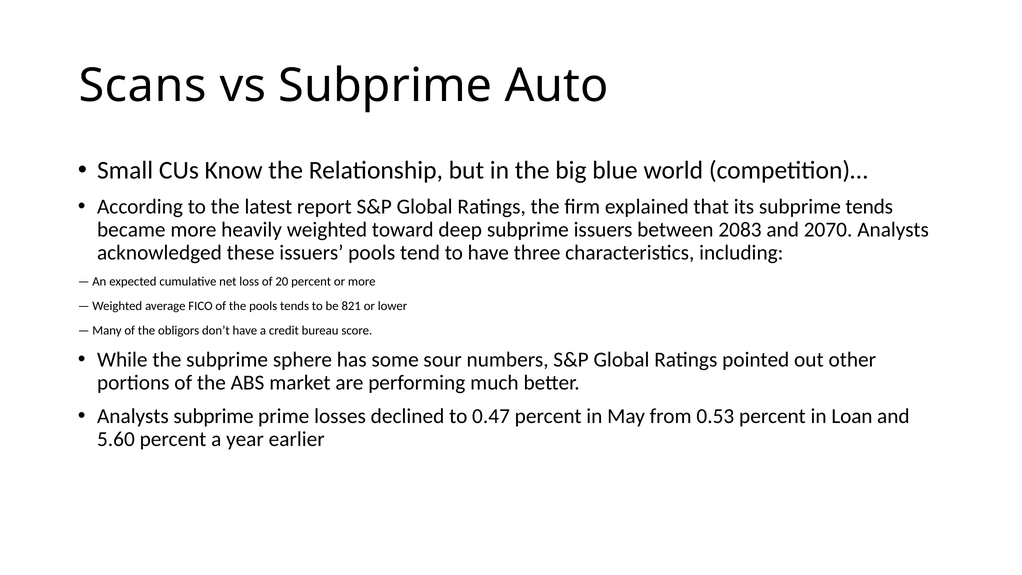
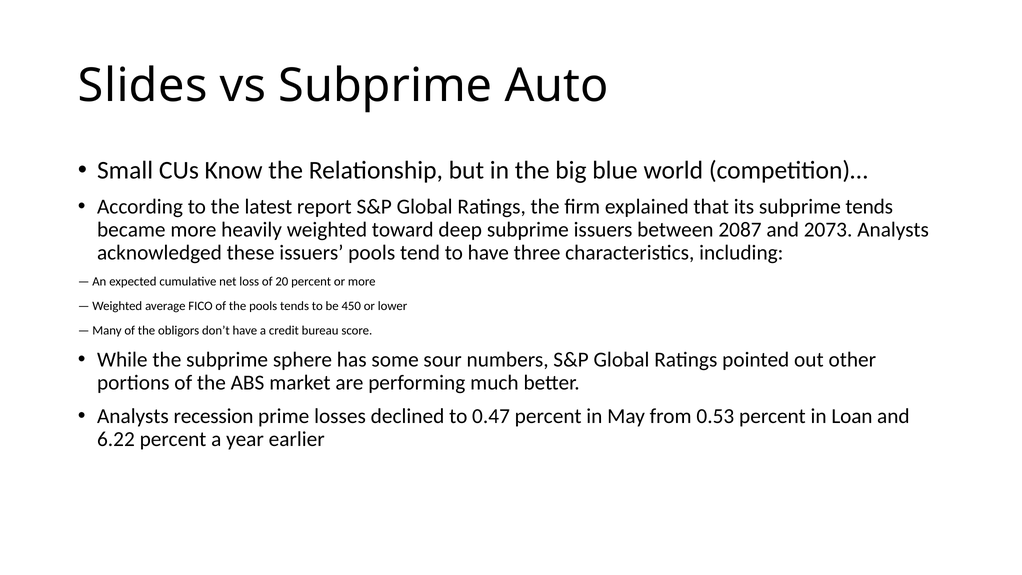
Scans: Scans -> Slides (143, 86)
2083: 2083 -> 2087 (740, 229)
2070: 2070 -> 2073 (828, 229)
821: 821 -> 450 (351, 306)
Analysts subprime: subprime -> recession (214, 416)
5.60: 5.60 -> 6.22 (116, 439)
